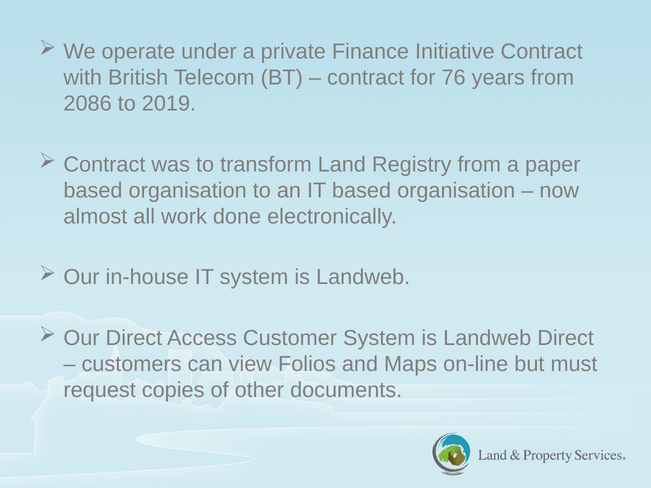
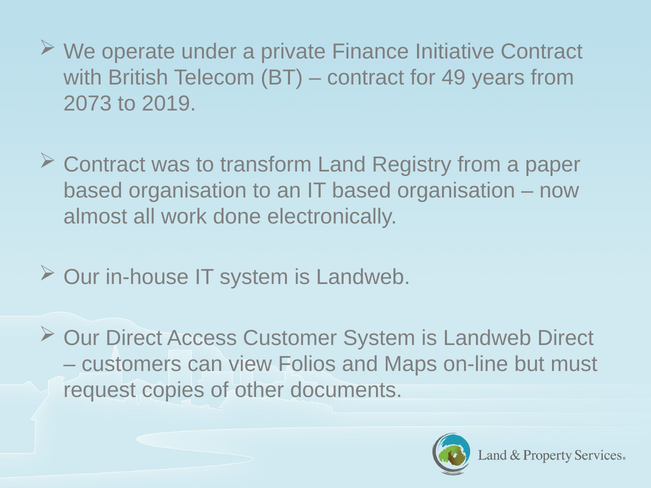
76: 76 -> 49 (454, 78)
2086: 2086 -> 2073 (88, 104)
